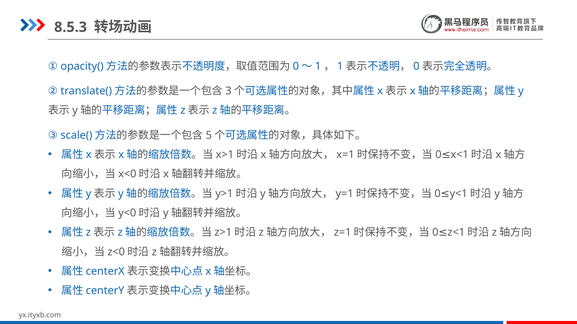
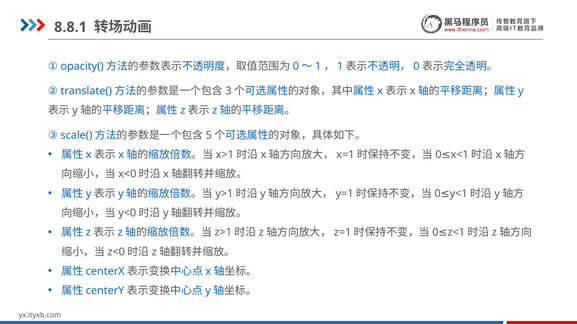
8.5.3: 8.5.3 -> 8.8.1 (71, 27)
